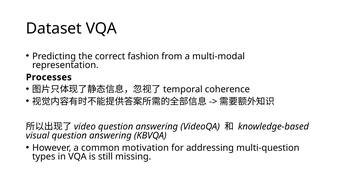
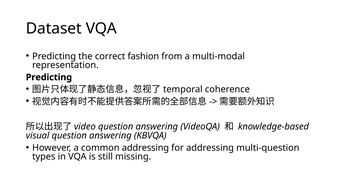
Processes: Processes -> Predicting (49, 77)
common motivation: motivation -> addressing (145, 148)
